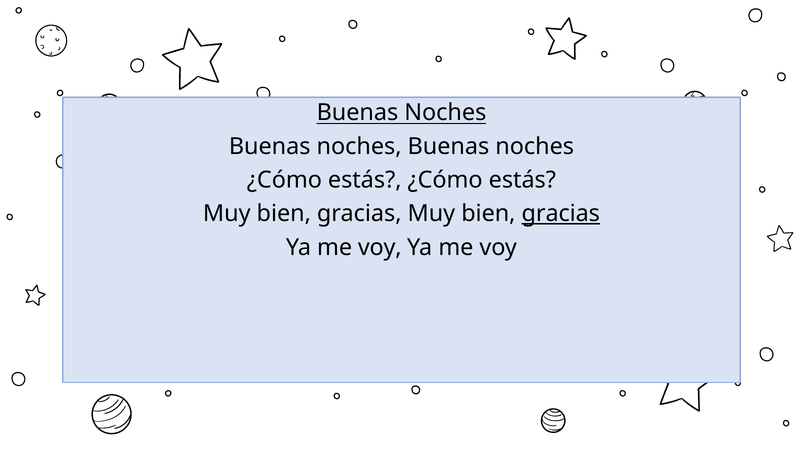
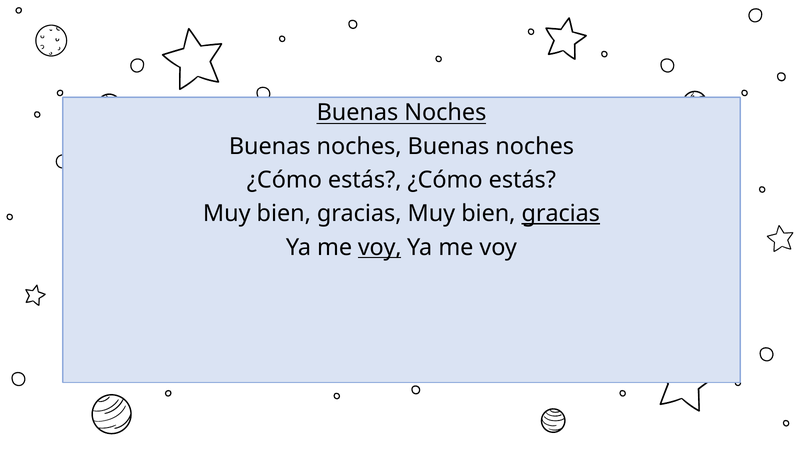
voy underline: none -> present (380, 247)
